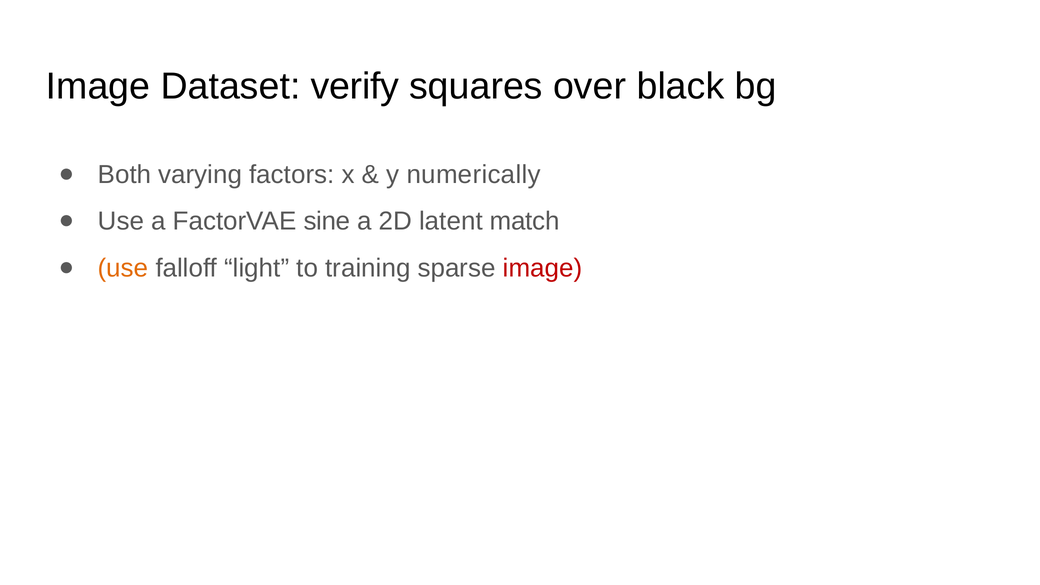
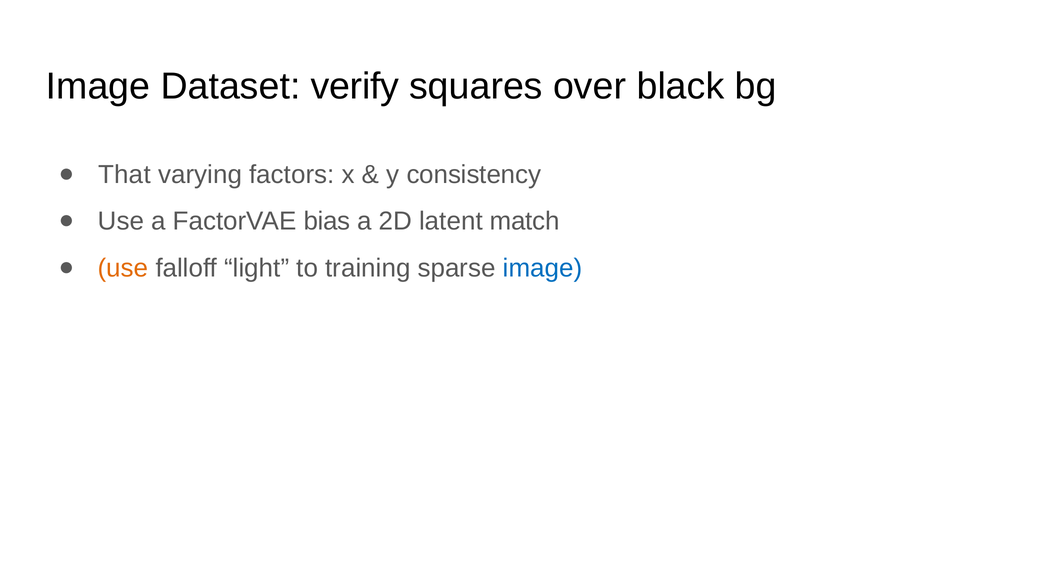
Both: Both -> That (124, 174)
numerically: numerically -> consistency (474, 174)
sine: sine -> bias (327, 221)
image colour: red -> blue (543, 268)
